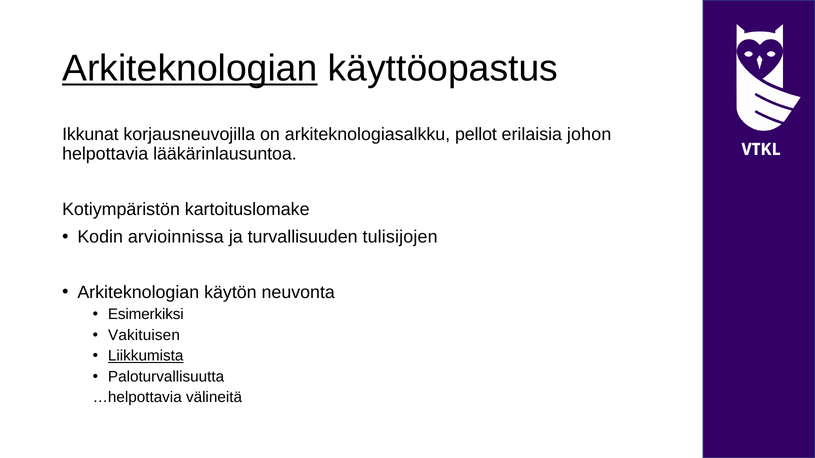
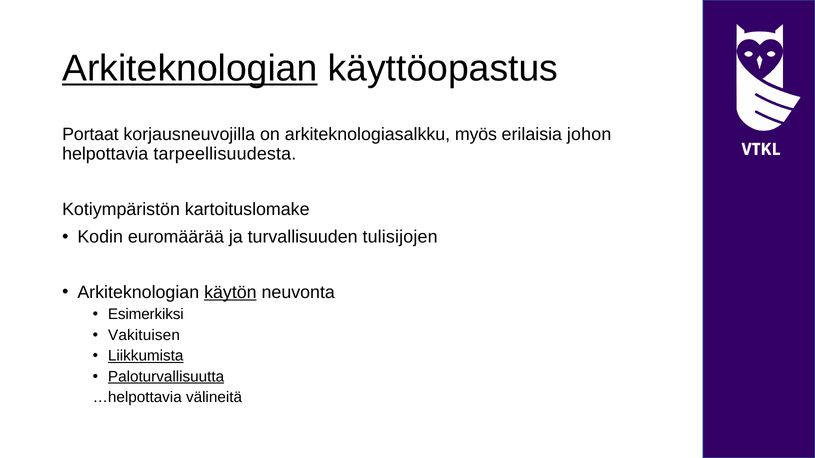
Ikkunat: Ikkunat -> Portaat (90, 135)
pellot: pellot -> myös (476, 135)
lääkärinlausuntoa: lääkärinlausuntoa -> tarpeellisuudesta (225, 154)
arvioinnissa: arvioinnissa -> euromäärää (176, 237)
käytön underline: none -> present (230, 293)
Paloturvallisuutta underline: none -> present (166, 377)
